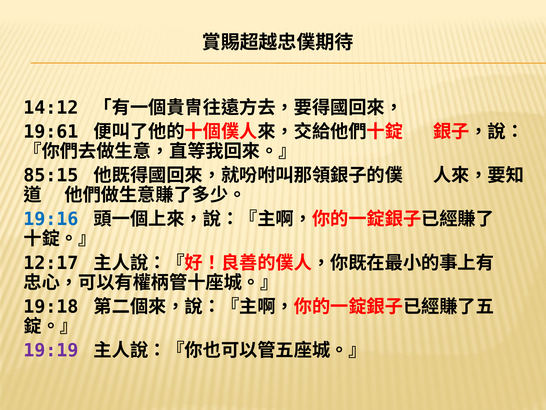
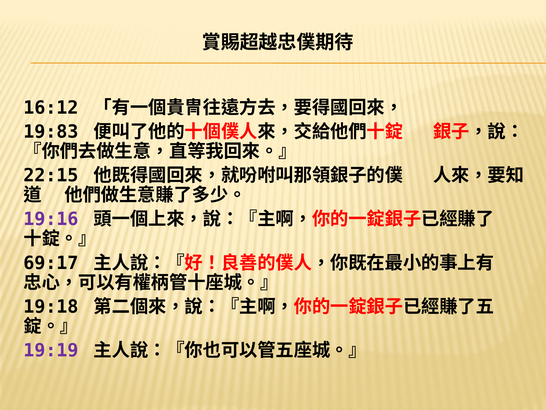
14:12: 14:12 -> 16:12 (51, 108)
19:61: 19:61 -> 19:83 (51, 132)
85:15: 85:15 -> 22:15 (51, 175)
19:16 colour: blue -> purple (51, 219)
12:17: 12:17 -> 69:17 (51, 263)
